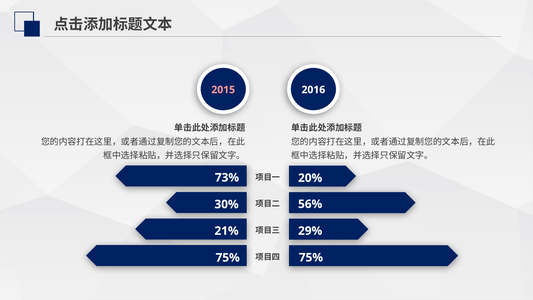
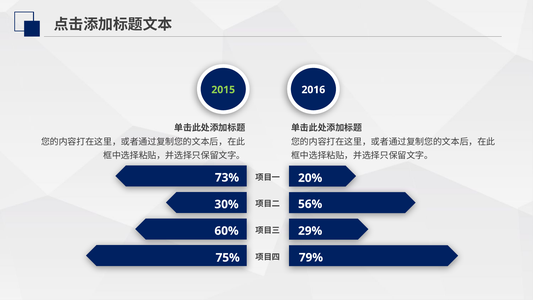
2015 colour: pink -> light green (223, 90)
21%: 21% -> 60% (227, 231)
75%: 75% -> 79% (311, 257)
